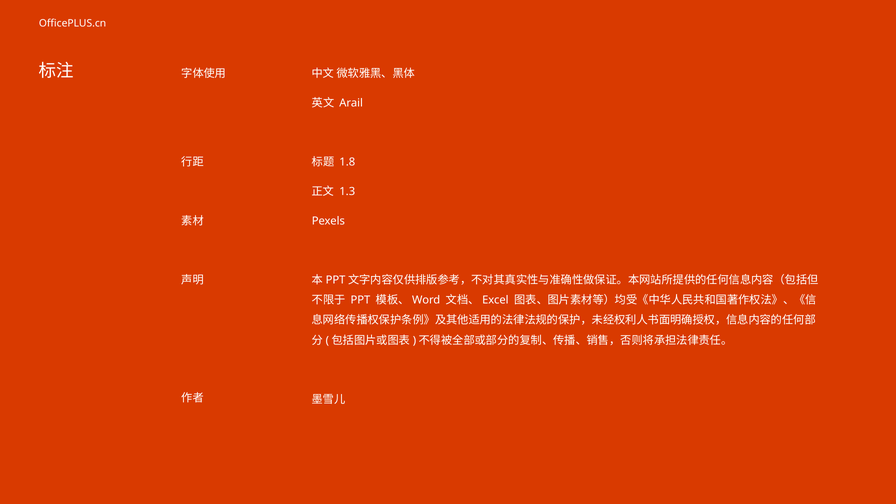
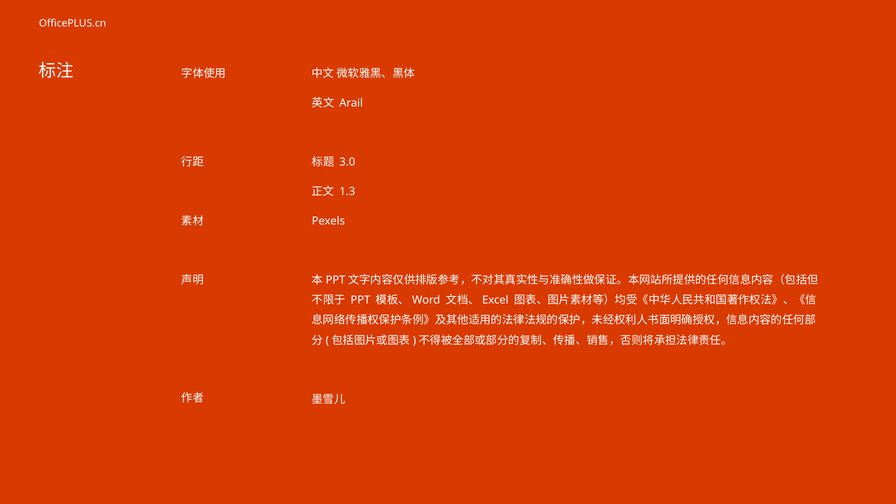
1.8: 1.8 -> 3.0 (347, 162)
